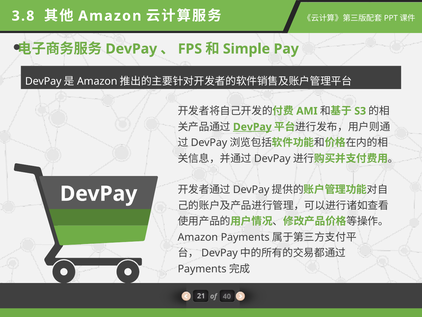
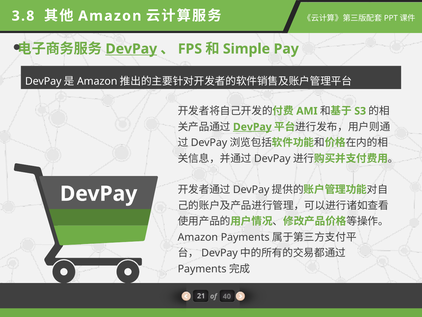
DevPay underline: none -> present (131, 49)
